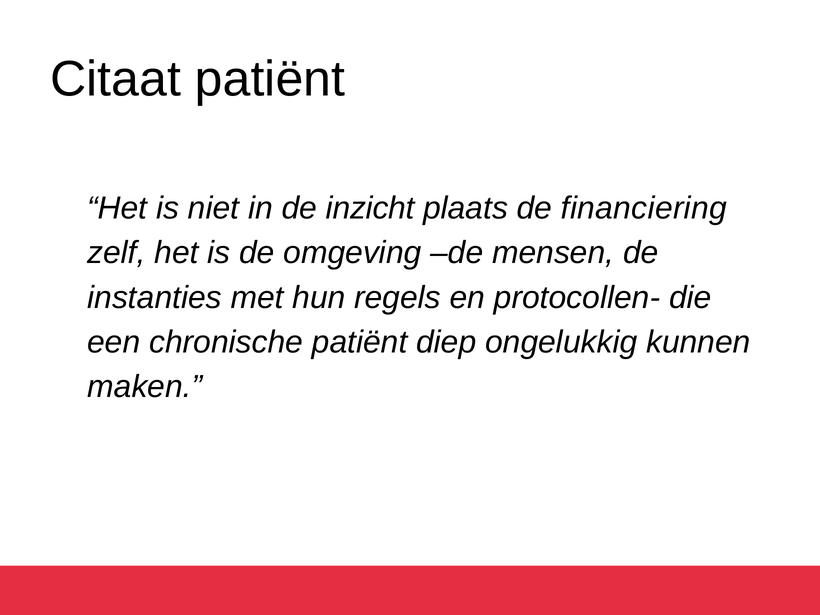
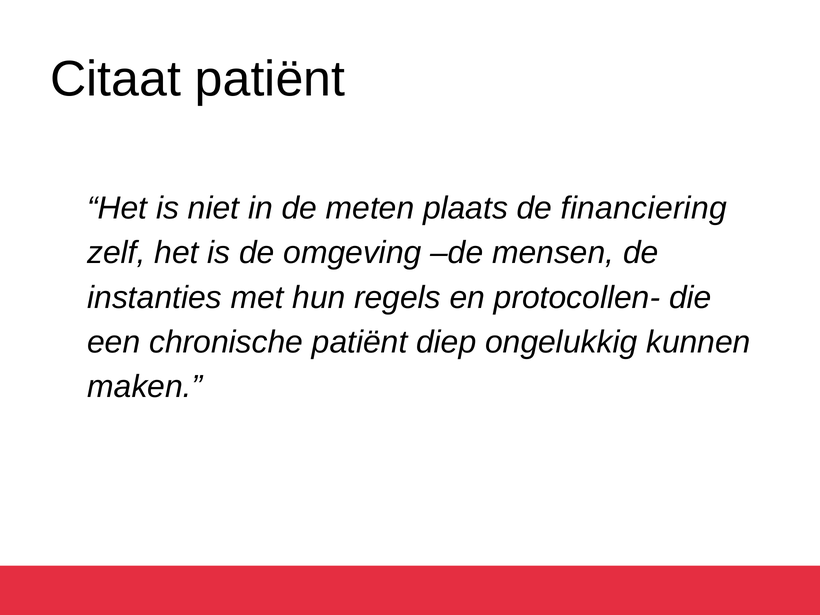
inzicht: inzicht -> meten (370, 208)
